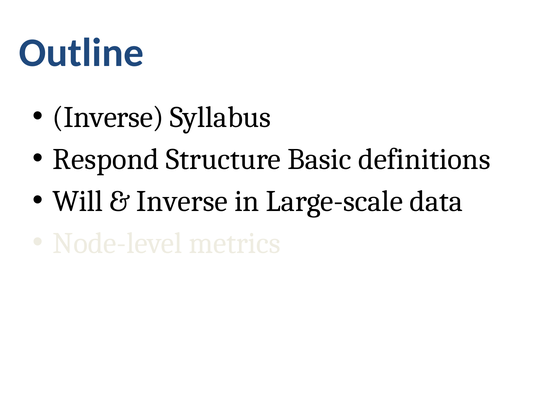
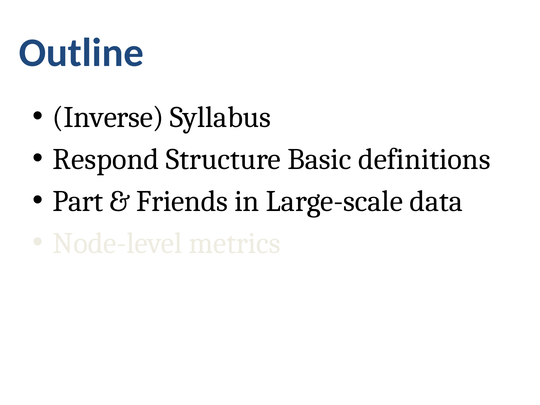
Will: Will -> Part (78, 201)
Inverse: Inverse -> Friends (182, 201)
